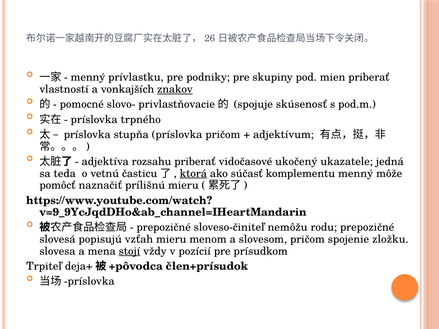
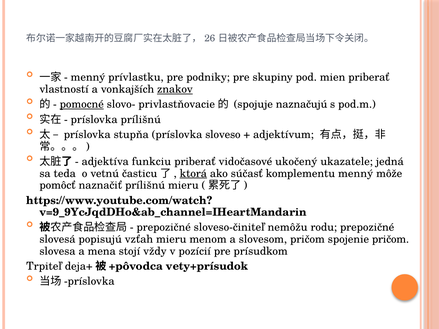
pomocné underline: none -> present (82, 104)
skúsenosť: skúsenosť -> naznačujú (302, 104)
príslovka trpného: trpného -> prílišnú (141, 120)
príslovka pričom: pričom -> sloveso (223, 135)
rozsahu: rozsahu -> funkciu (151, 162)
spojenie zložku: zložku -> pričom (391, 239)
stojí underline: present -> none (129, 251)
člen+prísudok: člen+prísudok -> vety+prísudok (207, 266)
